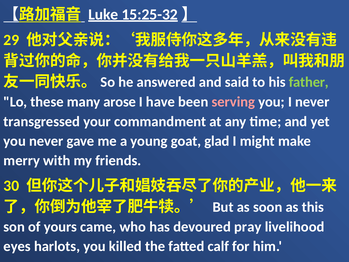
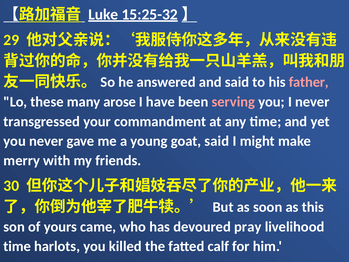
father colour: light green -> pink (309, 82)
goat glad: glad -> said (217, 141)
eyes: eyes -> time (17, 246)
